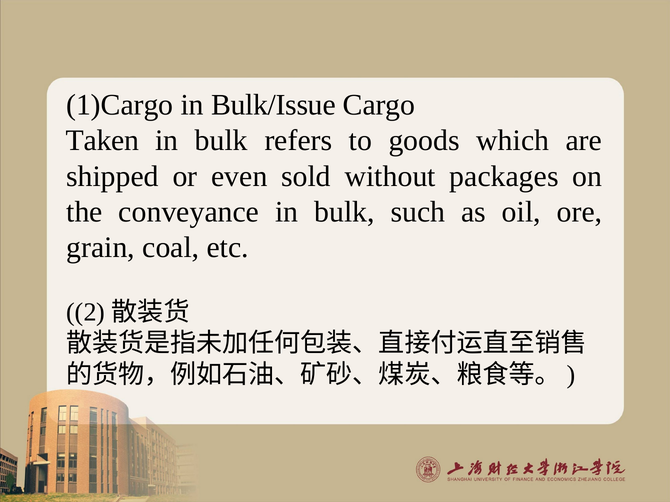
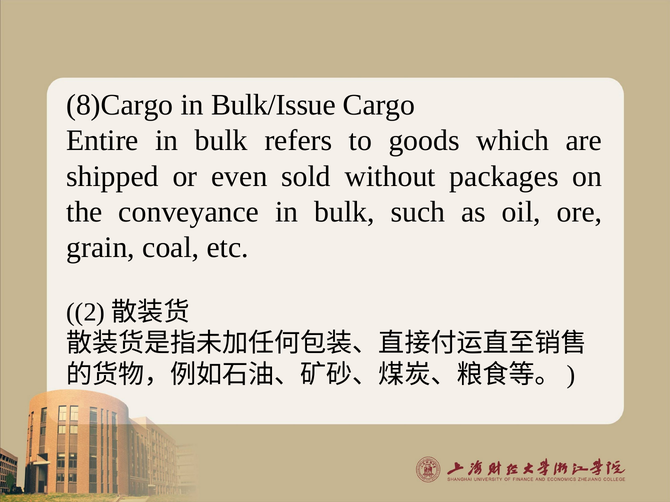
1)Cargo: 1)Cargo -> 8)Cargo (120, 105)
Taken: Taken -> Entire (102, 141)
